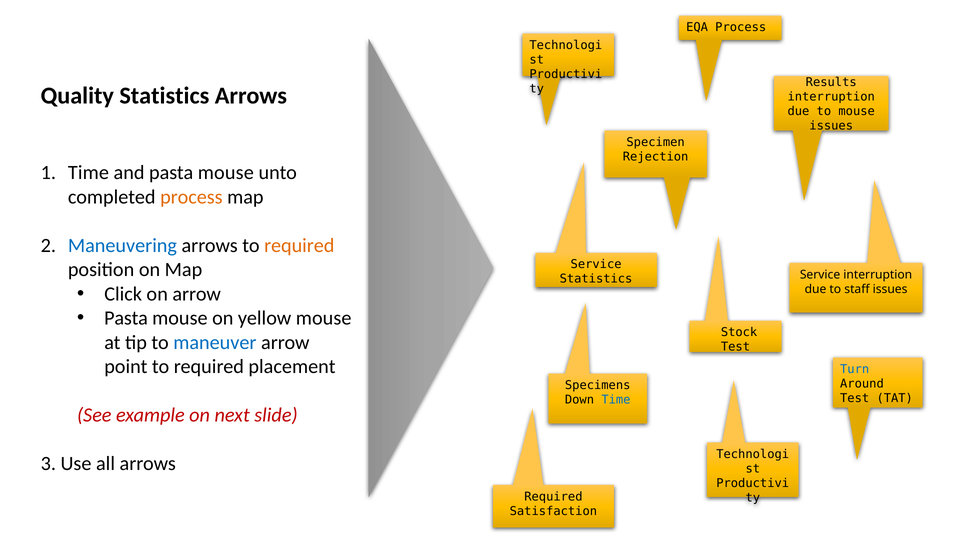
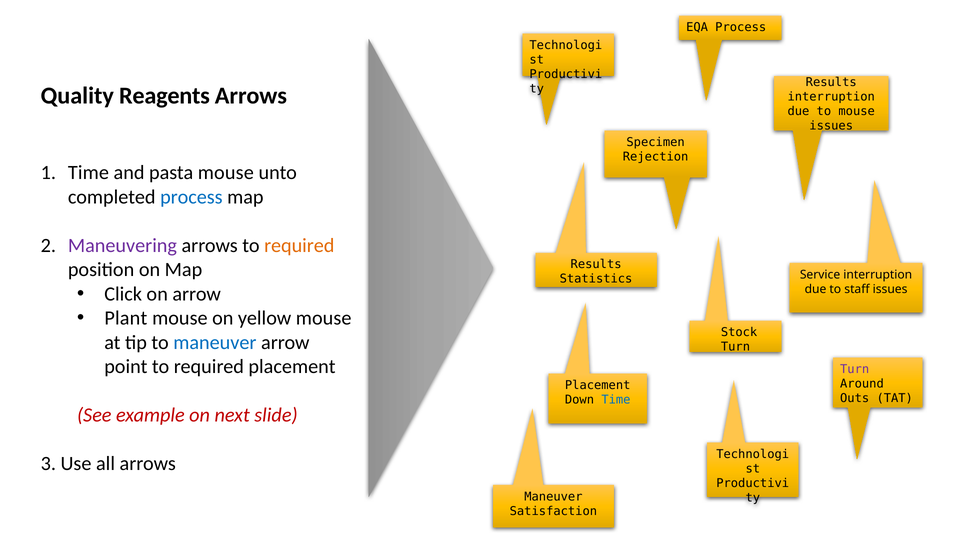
Quality Statistics: Statistics -> Reagents (164, 96)
process colour: orange -> blue (191, 197)
Maneuvering colour: blue -> purple (122, 246)
Service: Service -> Results (596, 264)
Pasta: Pasta -> Plant (126, 318)
Test: Test -> Turn (736, 347)
Turn colour: blue -> purple (855, 369)
Specimens: Specimens -> Placement (598, 385)
Test: Test -> Outs (855, 398)
Required: Required -> Maneuver (553, 497)
